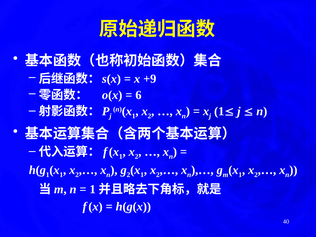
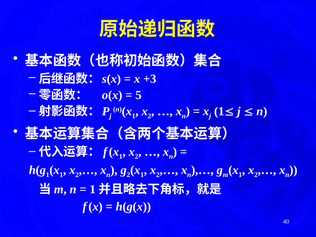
+9: +9 -> +3 (150, 79)
6: 6 -> 5 (138, 95)
